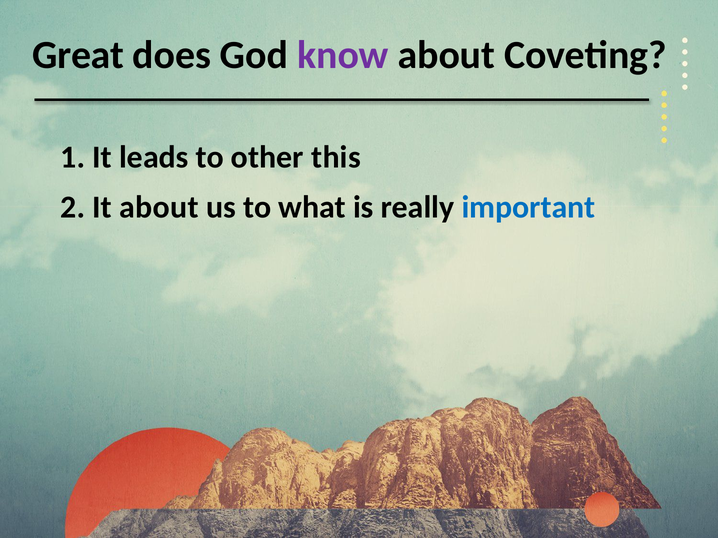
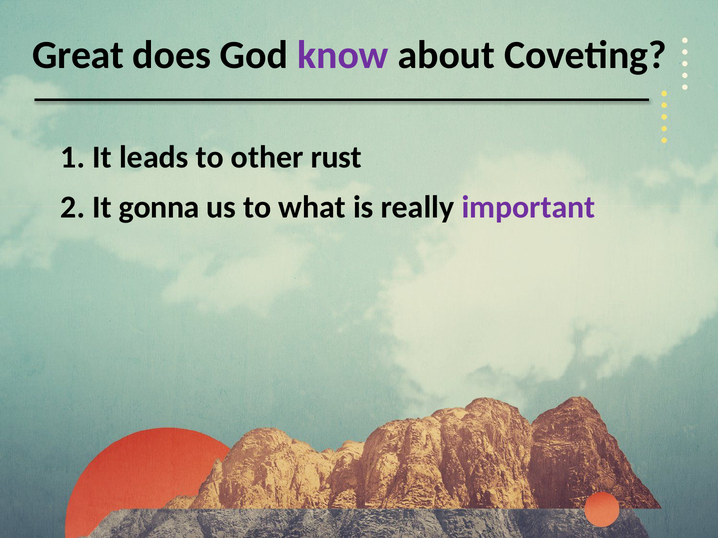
this: this -> rust (336, 157)
It about: about -> gonna (159, 207)
important colour: blue -> purple (529, 207)
